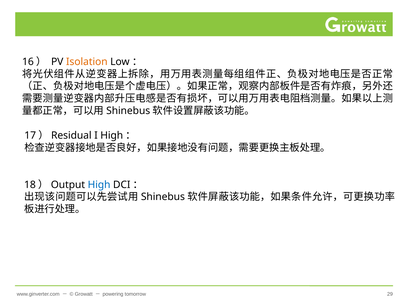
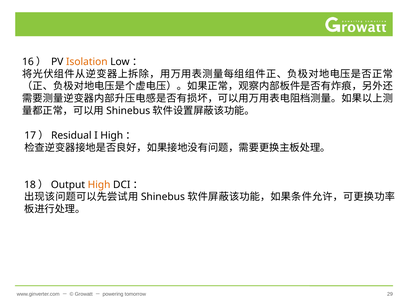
High colour: blue -> orange (99, 185)
